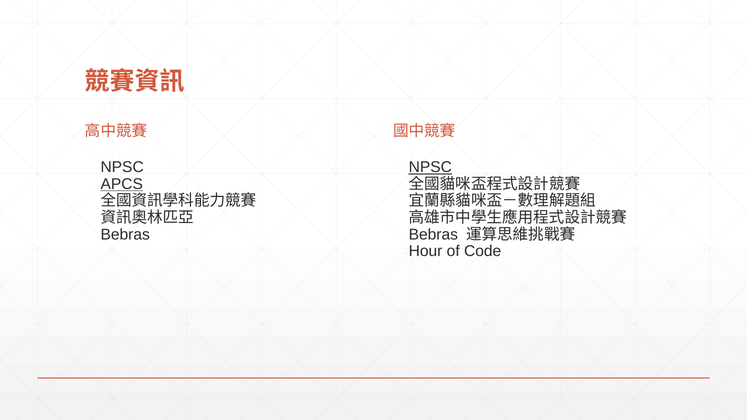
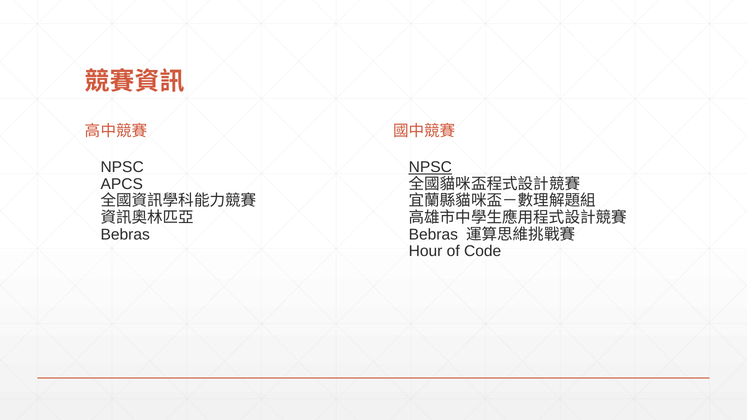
APCS underline: present -> none (122, 184)
